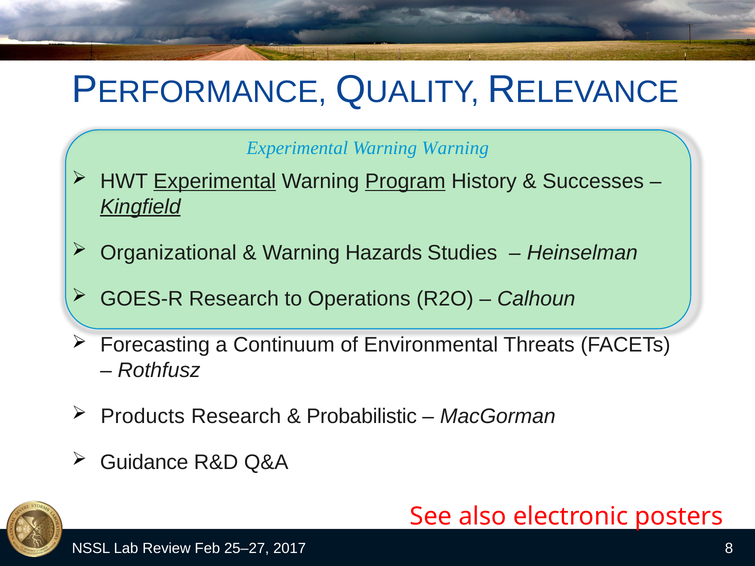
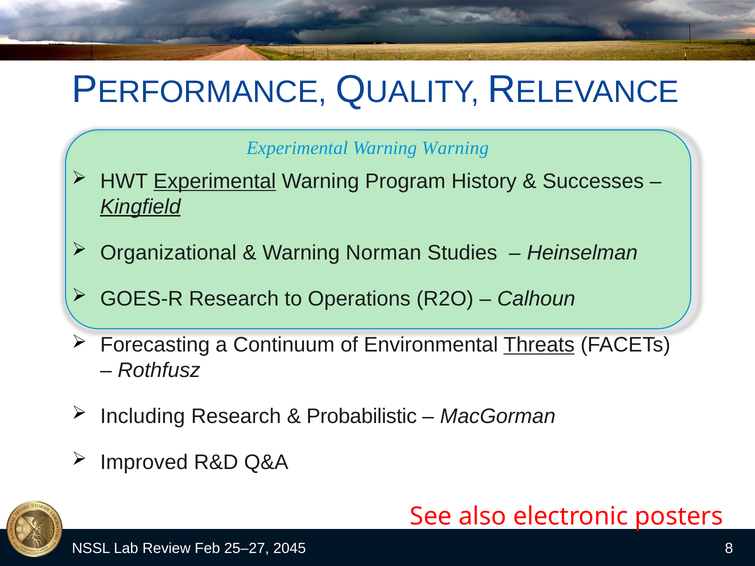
Program underline: present -> none (405, 182)
Hazards: Hazards -> Norman (384, 253)
Threats underline: none -> present (539, 345)
Products: Products -> Including (143, 417)
Guidance: Guidance -> Improved (144, 463)
2017: 2017 -> 2045 (290, 549)
